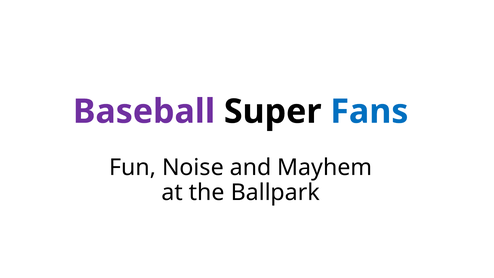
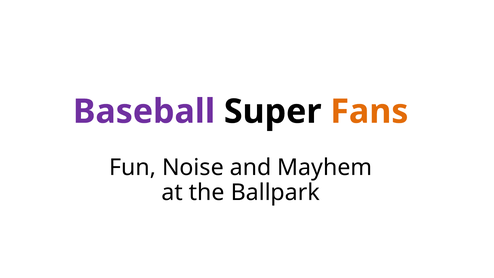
Fans colour: blue -> orange (369, 112)
